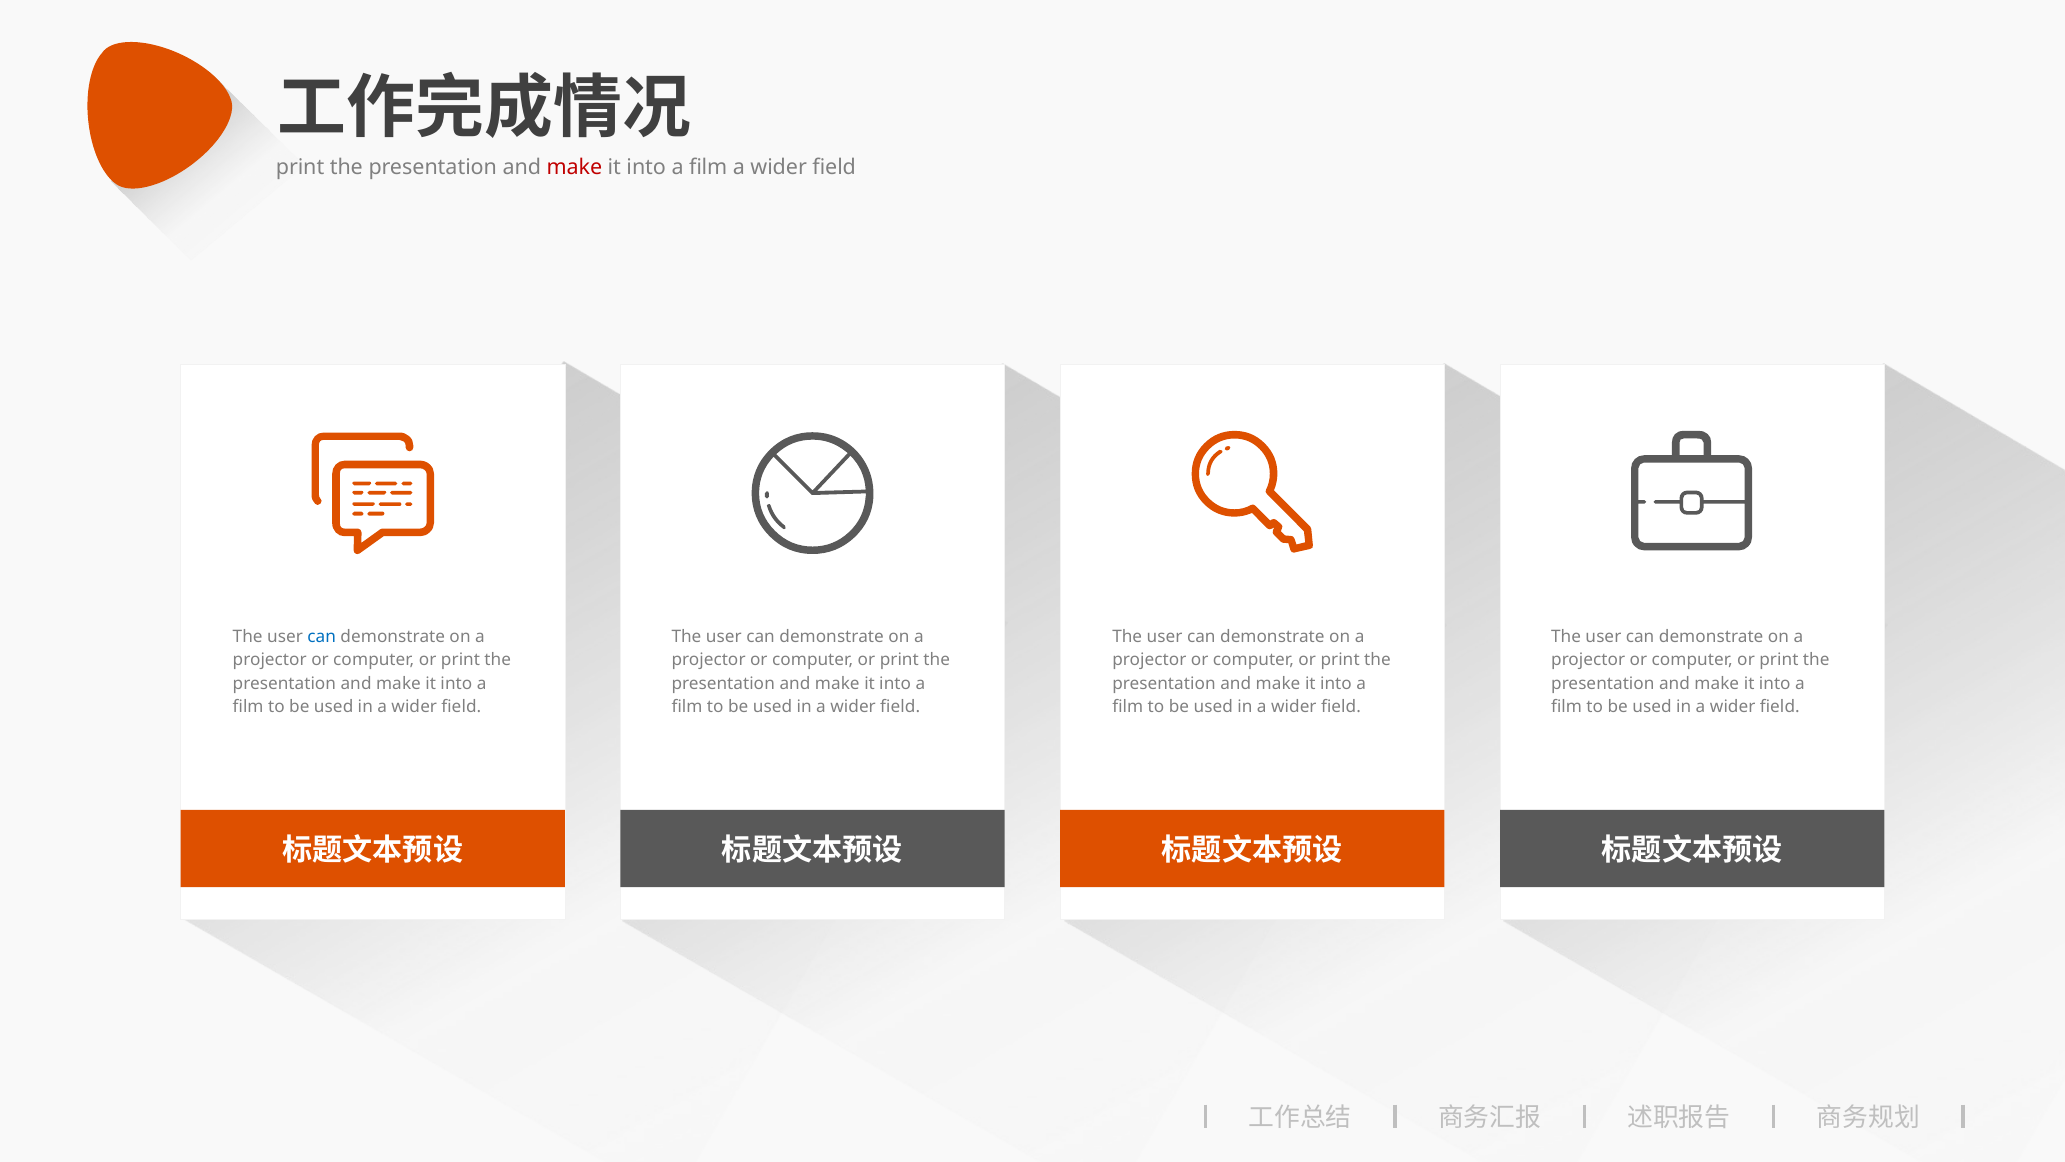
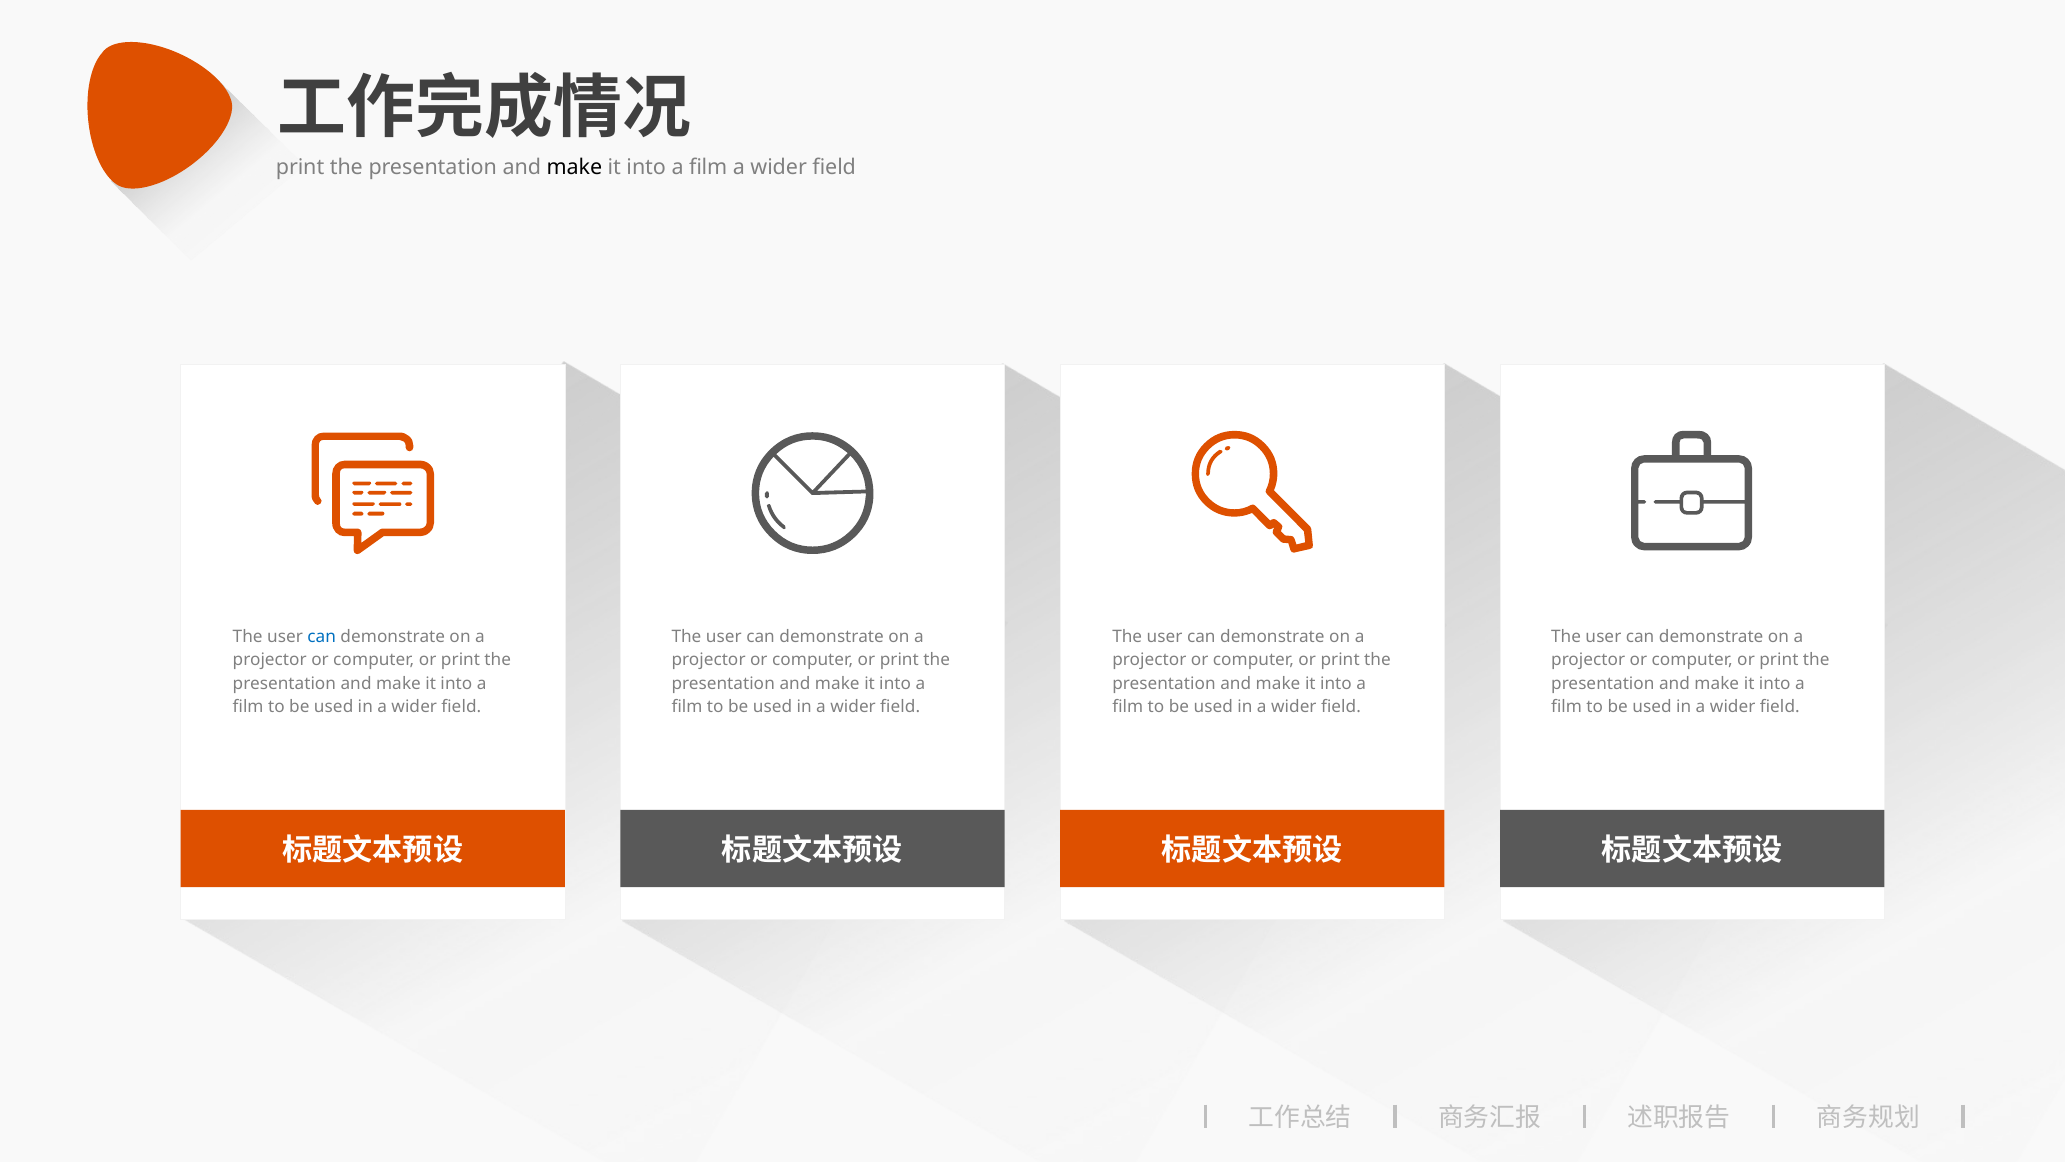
make colour: red -> black (574, 167)
